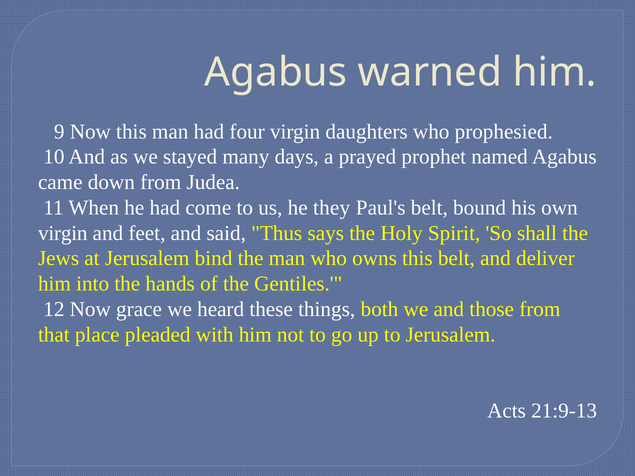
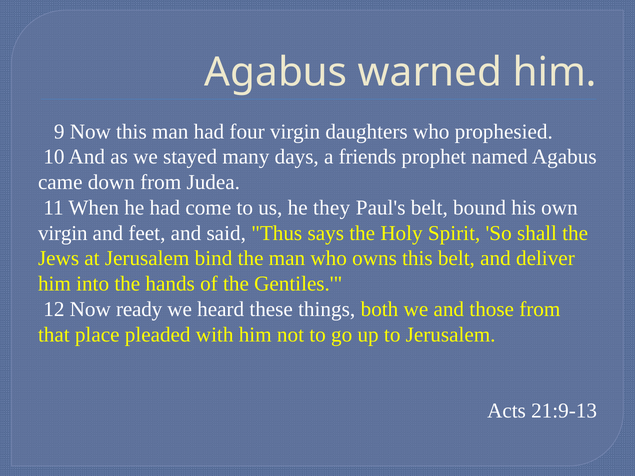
prayed: prayed -> friends (367, 157)
grace: grace -> ready (139, 309)
